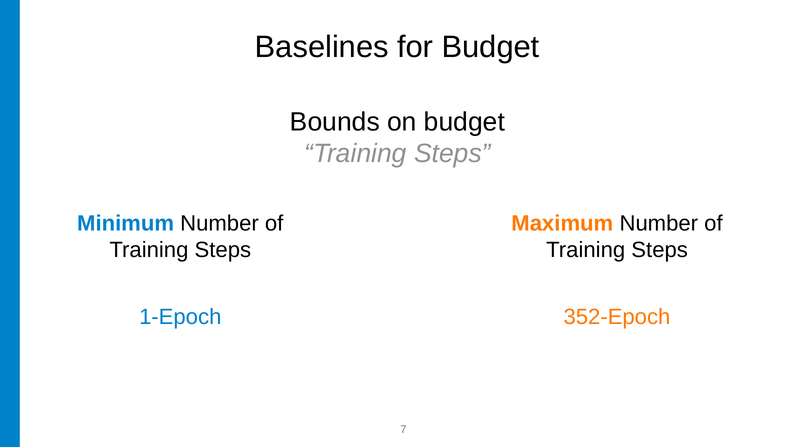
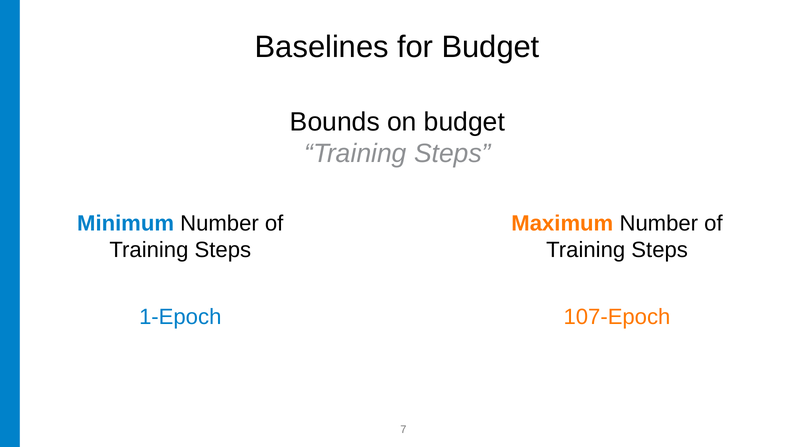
352-Epoch: 352-Epoch -> 107-Epoch (617, 317)
